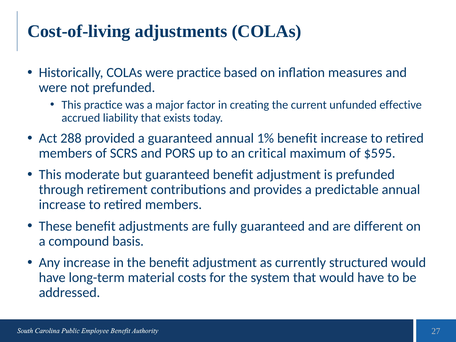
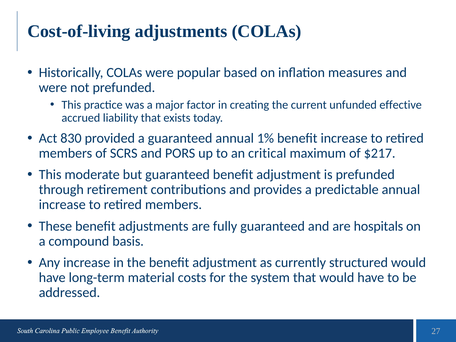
were practice: practice -> popular (199, 73)
288: 288 -> 830 (71, 138)
$595: $595 -> $217 (380, 153)
different: different -> hospitals (378, 226)
